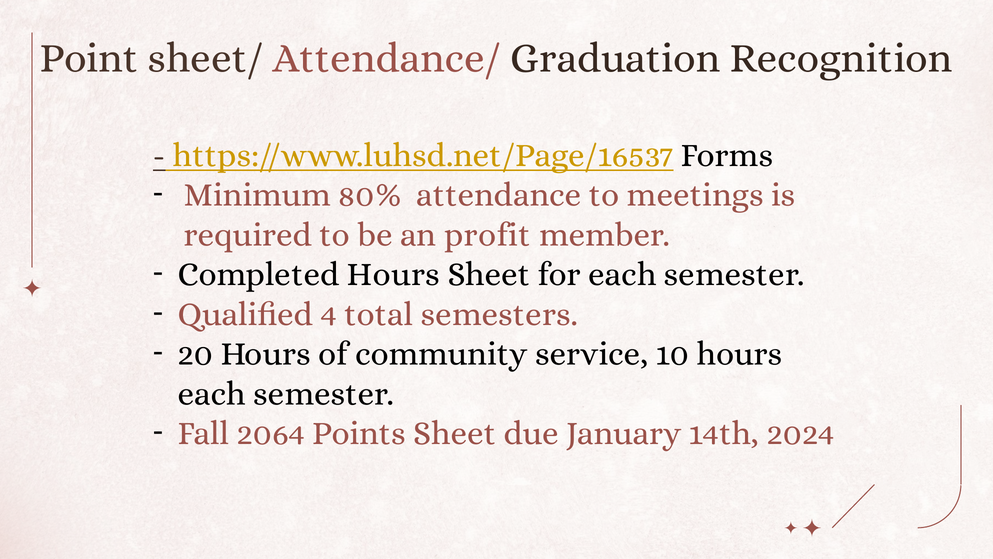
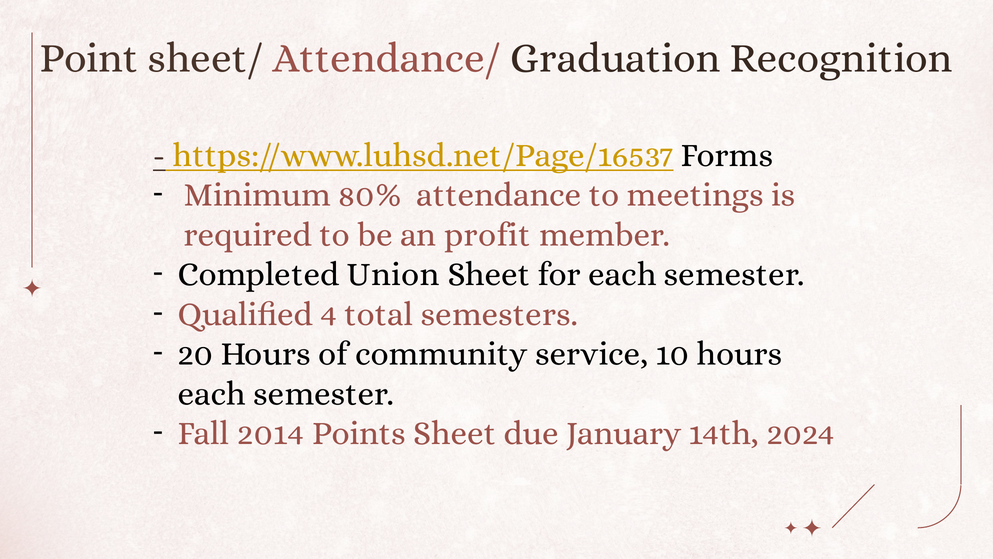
Completed Hours: Hours -> Union (393, 274)
2064: 2064 -> 2014 (271, 433)
